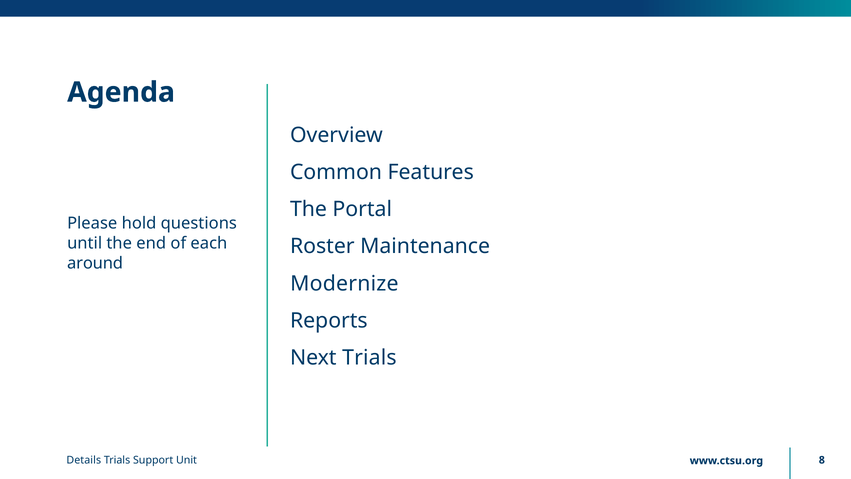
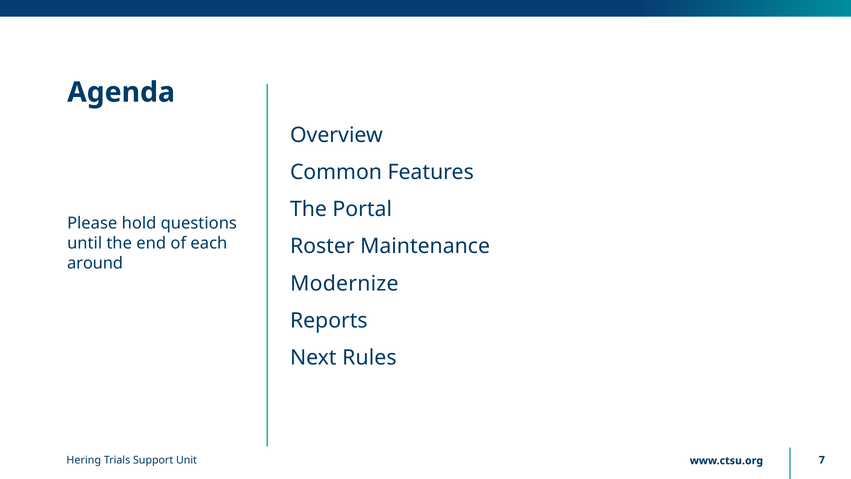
Next Trials: Trials -> Rules (369, 357)
Details: Details -> Hering (84, 460)
8: 8 -> 7 (822, 460)
